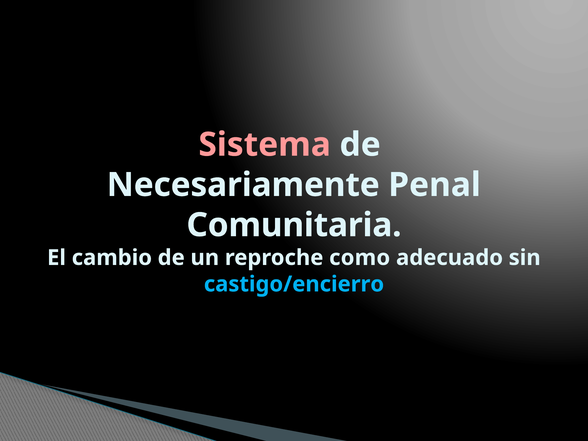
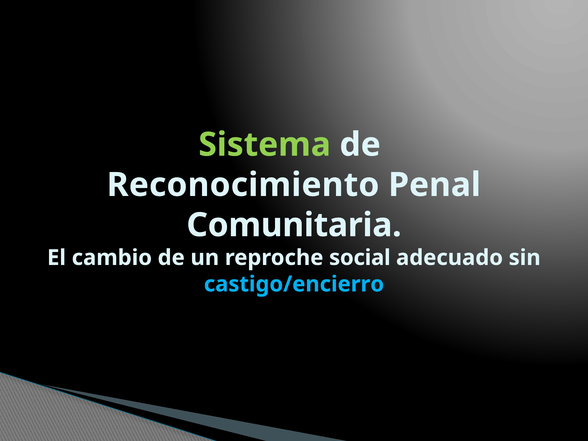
Sistema colour: pink -> light green (265, 145)
Necesariamente: Necesariamente -> Reconocimiento (243, 185)
como: como -> social (360, 258)
